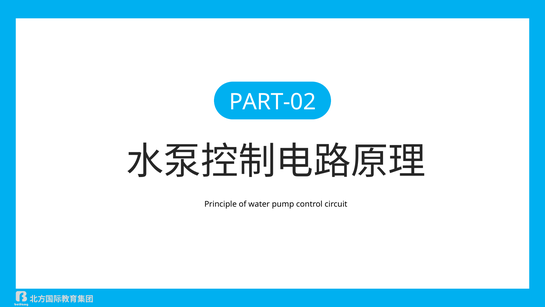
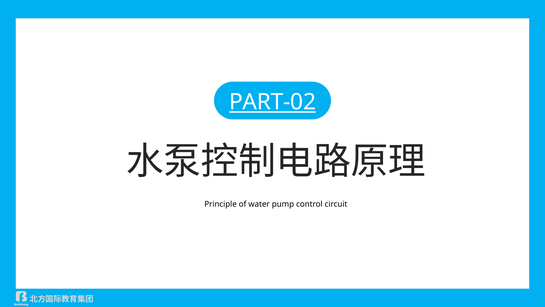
PART-02 underline: none -> present (273, 102)
